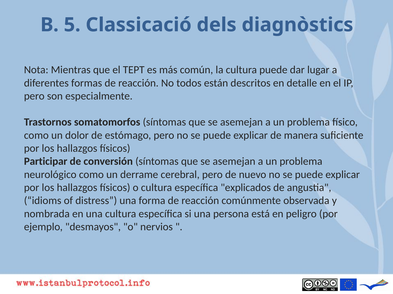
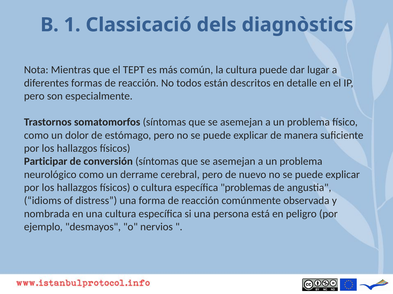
5: 5 -> 1 (72, 25)
explicados: explicados -> problemas (246, 188)
